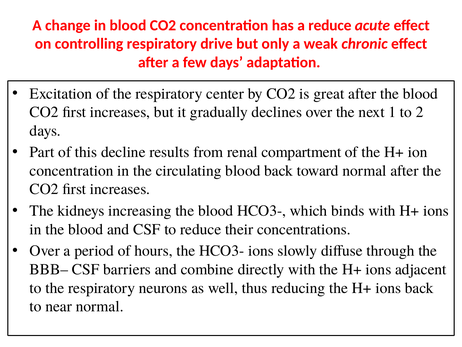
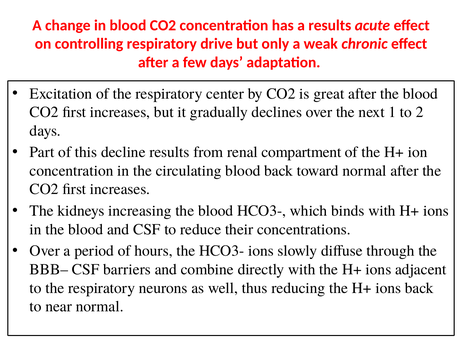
a reduce: reduce -> results (330, 25)
